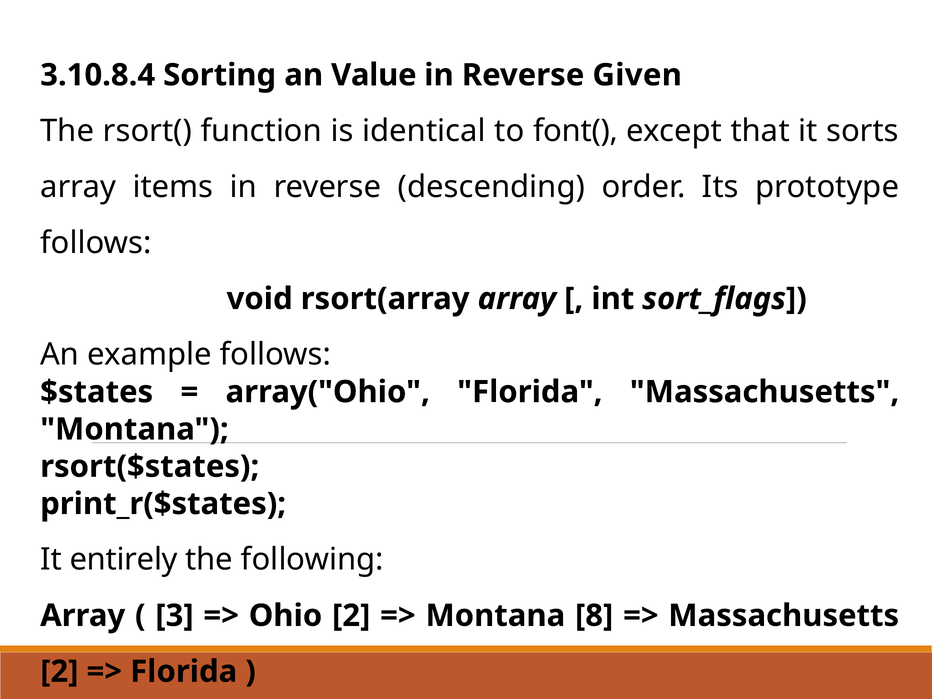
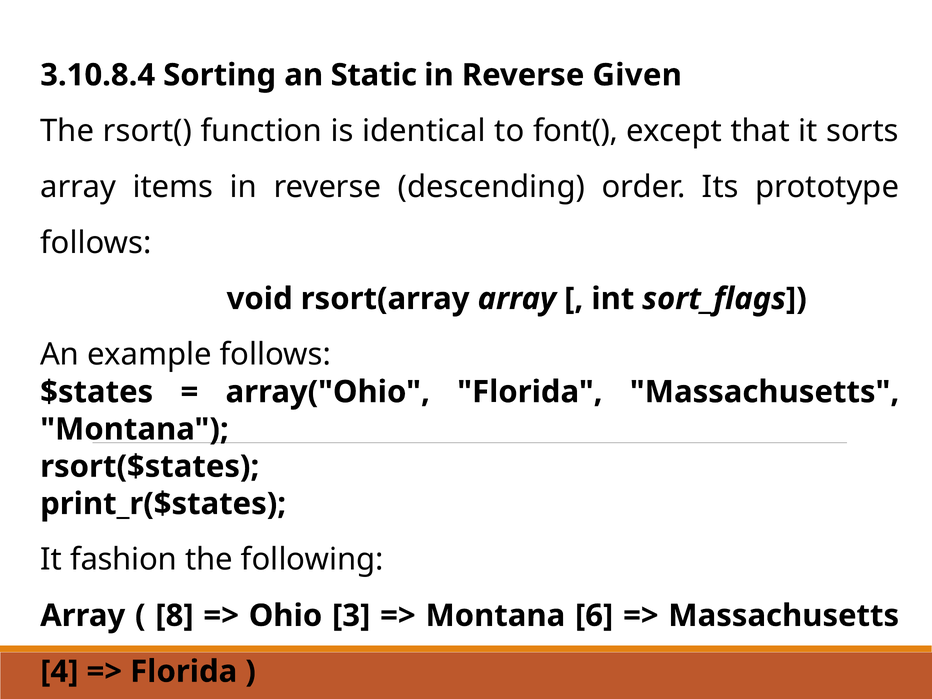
Value: Value -> Static (374, 75)
entirely: entirely -> fashion (124, 560)
3: 3 -> 8 (175, 616)
Ohio 2: 2 -> 3 (351, 616)
8: 8 -> 6 (594, 616)
2: 2 -> 4 (59, 672)
